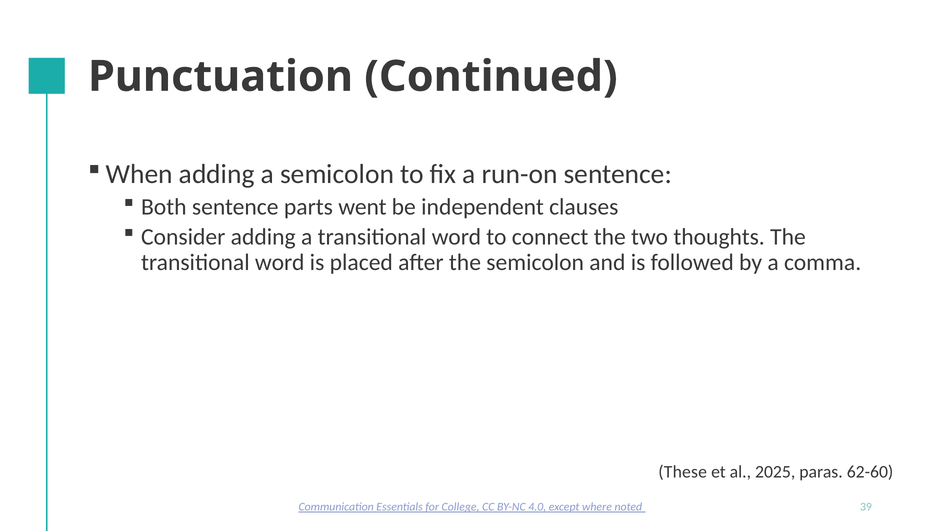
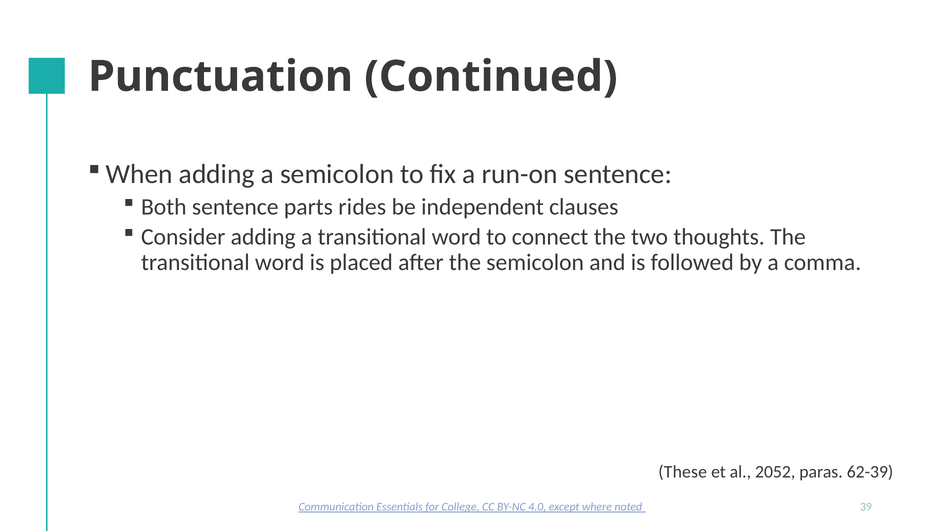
went: went -> rides (362, 207)
2025: 2025 -> 2052 (775, 472)
62-60: 62-60 -> 62-39 (870, 472)
